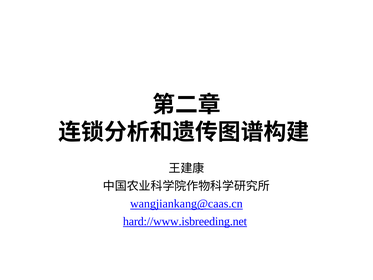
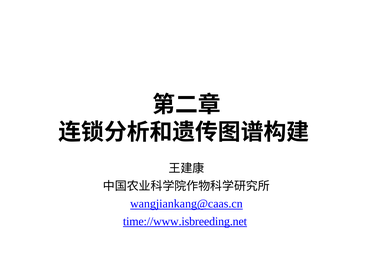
hard://www.isbreeding.net: hard://www.isbreeding.net -> time://www.isbreeding.net (185, 221)
